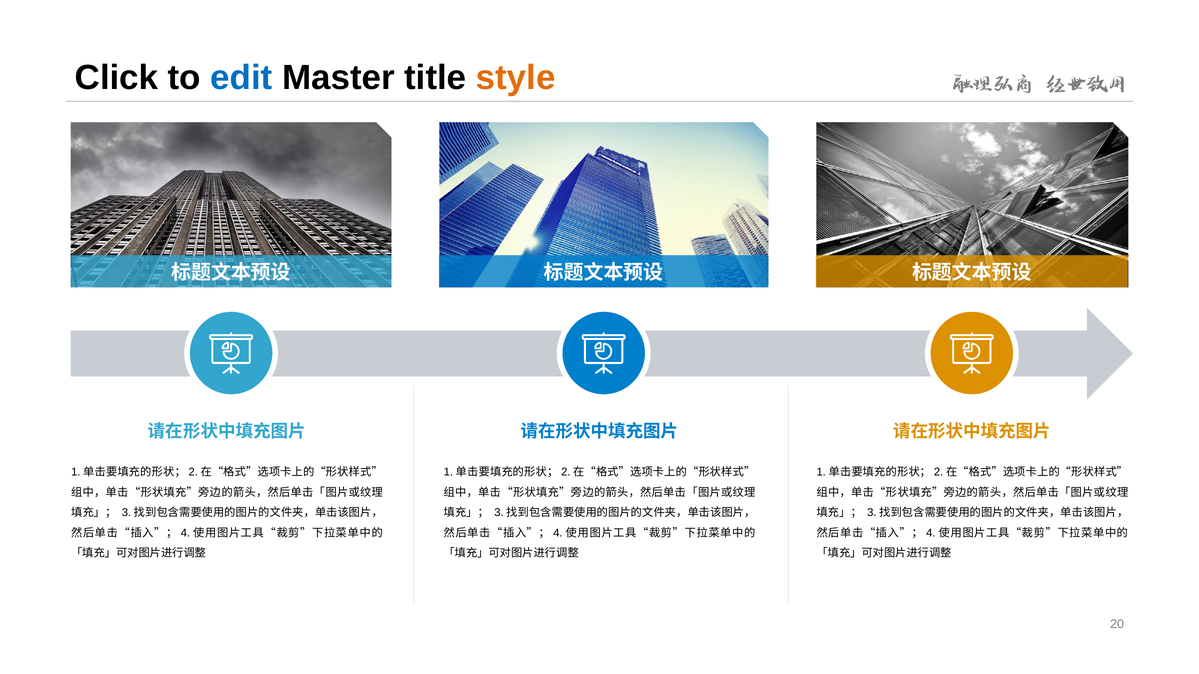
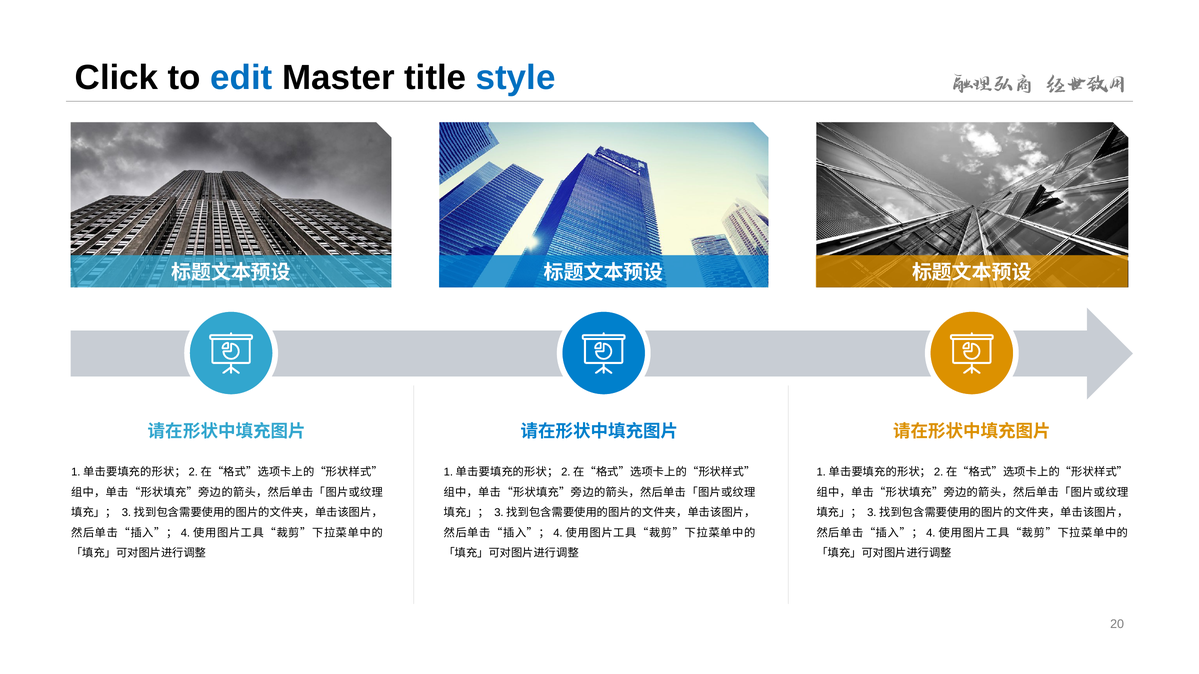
style colour: orange -> blue (516, 78)
